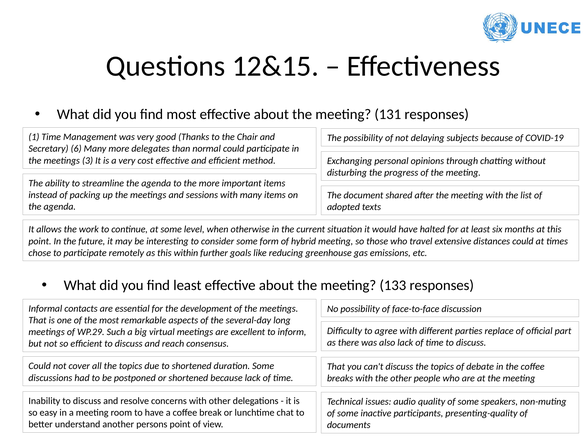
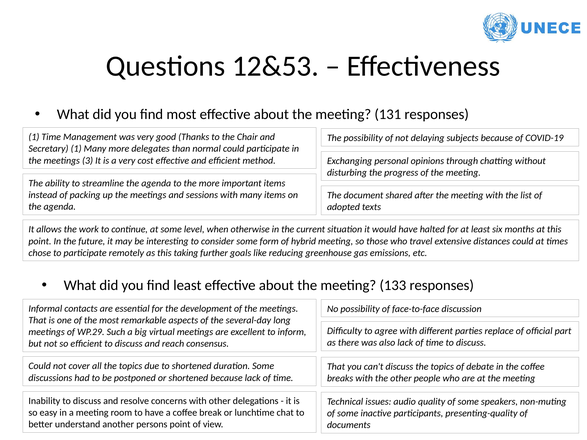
12&15: 12&15 -> 12&53 (275, 66)
Secretary 6: 6 -> 1 (76, 149)
within: within -> taking (186, 253)
